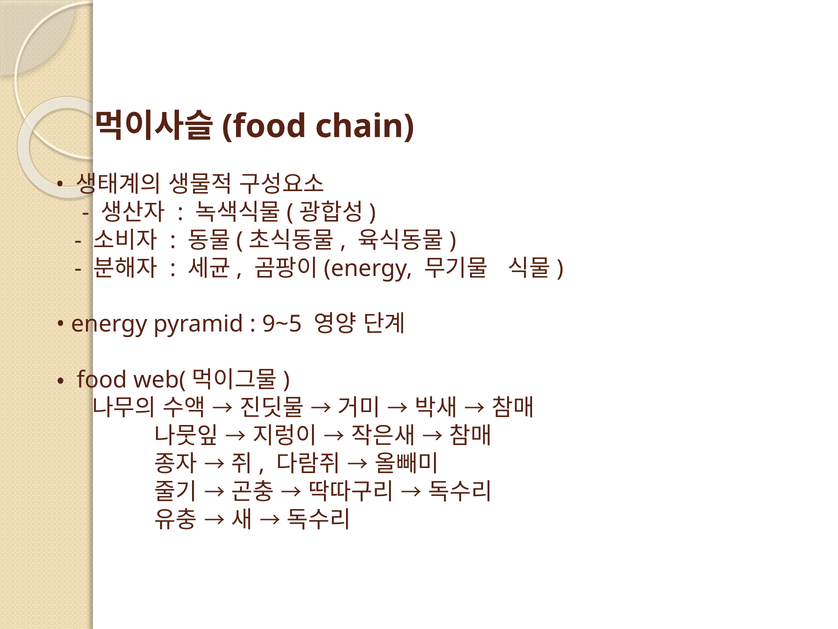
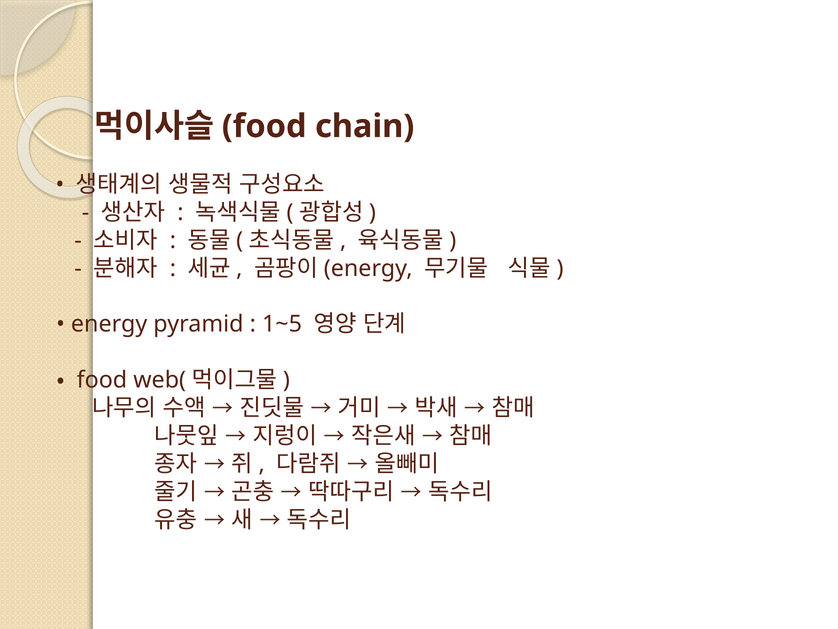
9~5: 9~5 -> 1~5 (282, 324)
